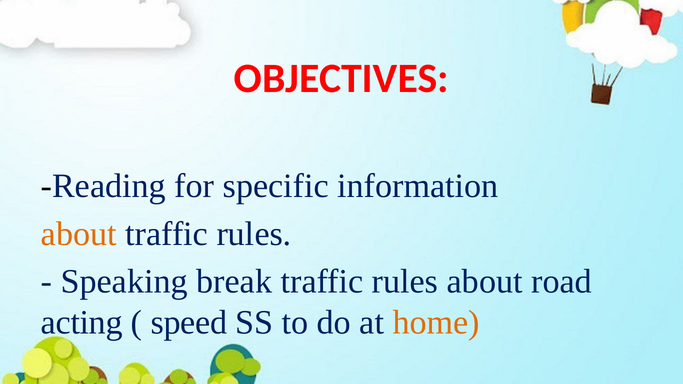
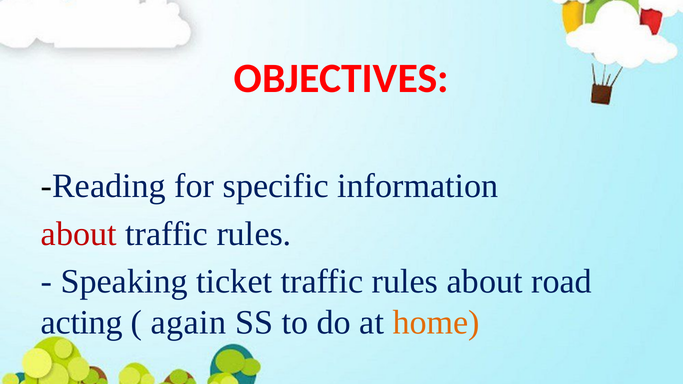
about colour: orange -> red (79, 234)
break: break -> ticket (234, 282)
speed: speed -> again (189, 323)
